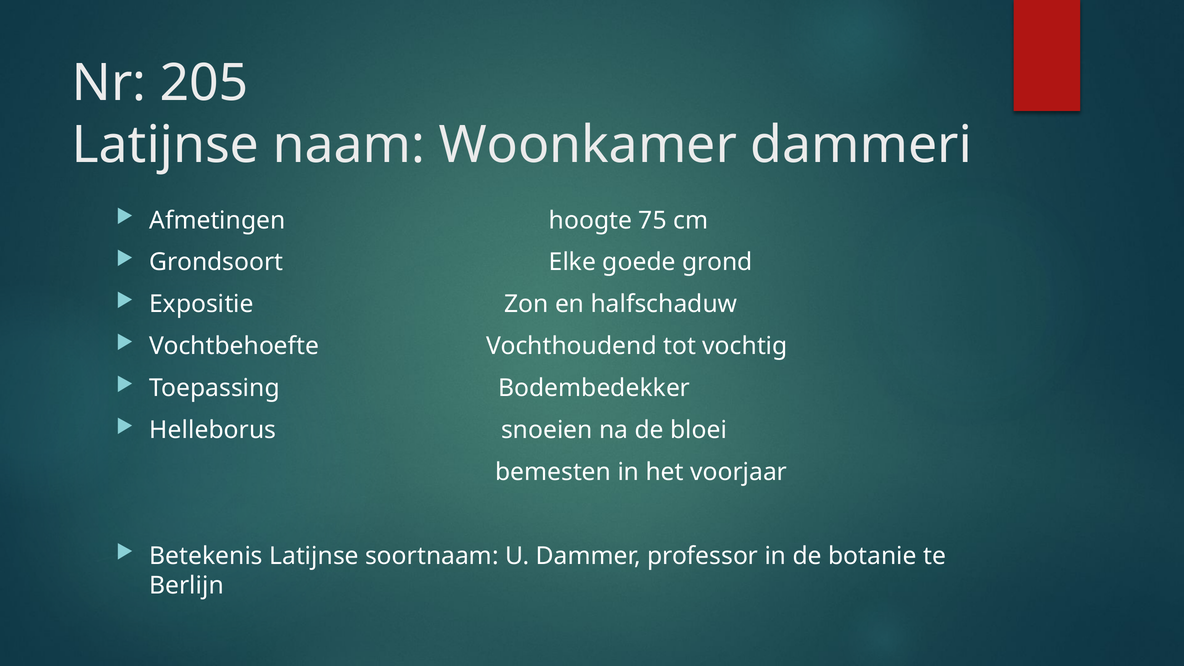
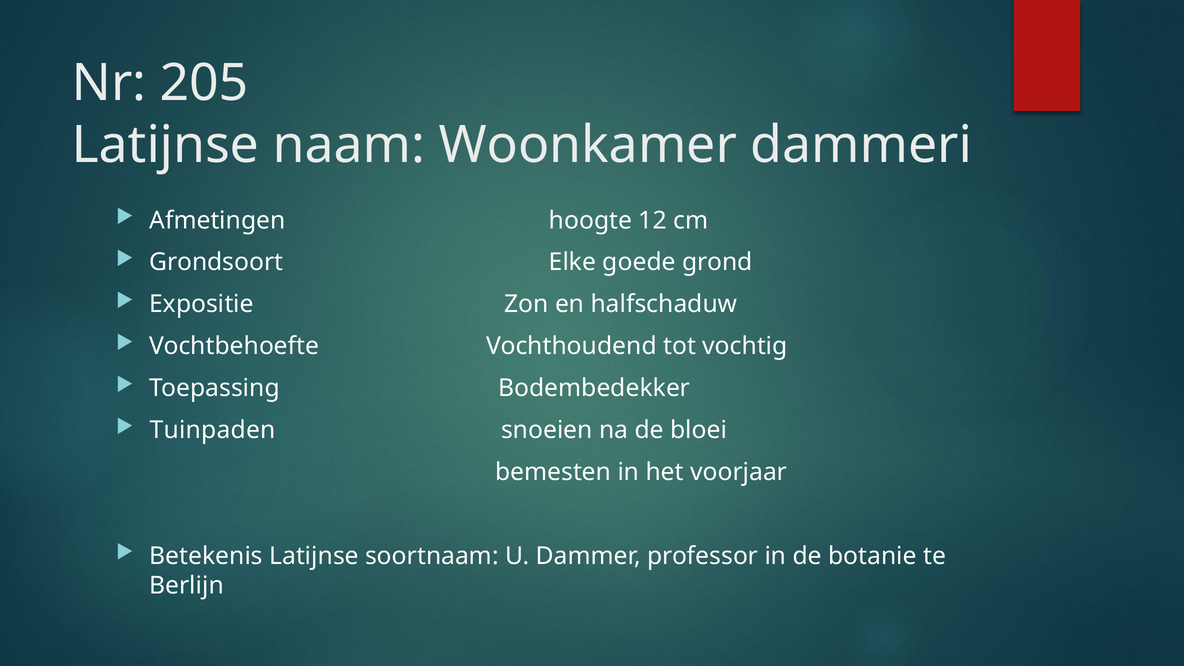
75: 75 -> 12 (653, 220)
Helleborus: Helleborus -> Tuinpaden (213, 430)
